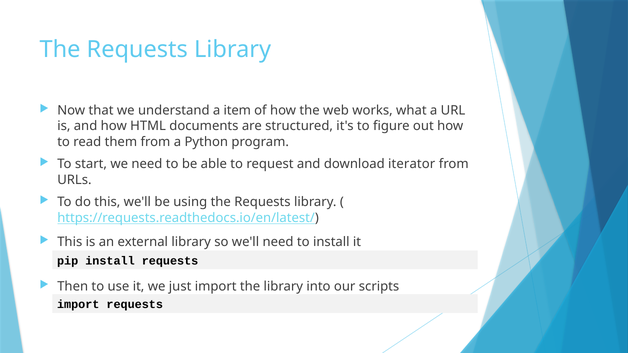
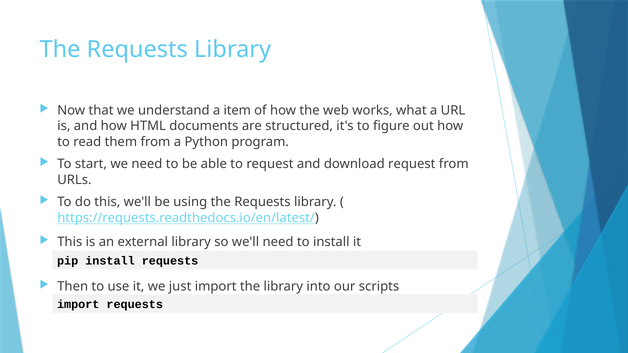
download iterator: iterator -> request (412, 164)
